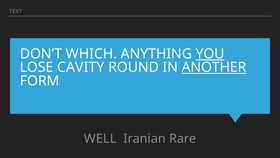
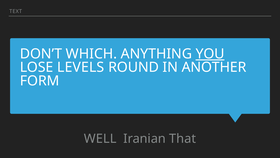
CAVITY: CAVITY -> LEVELS (81, 67)
ANOTHER underline: present -> none (214, 67)
Rare: Rare -> That (183, 138)
